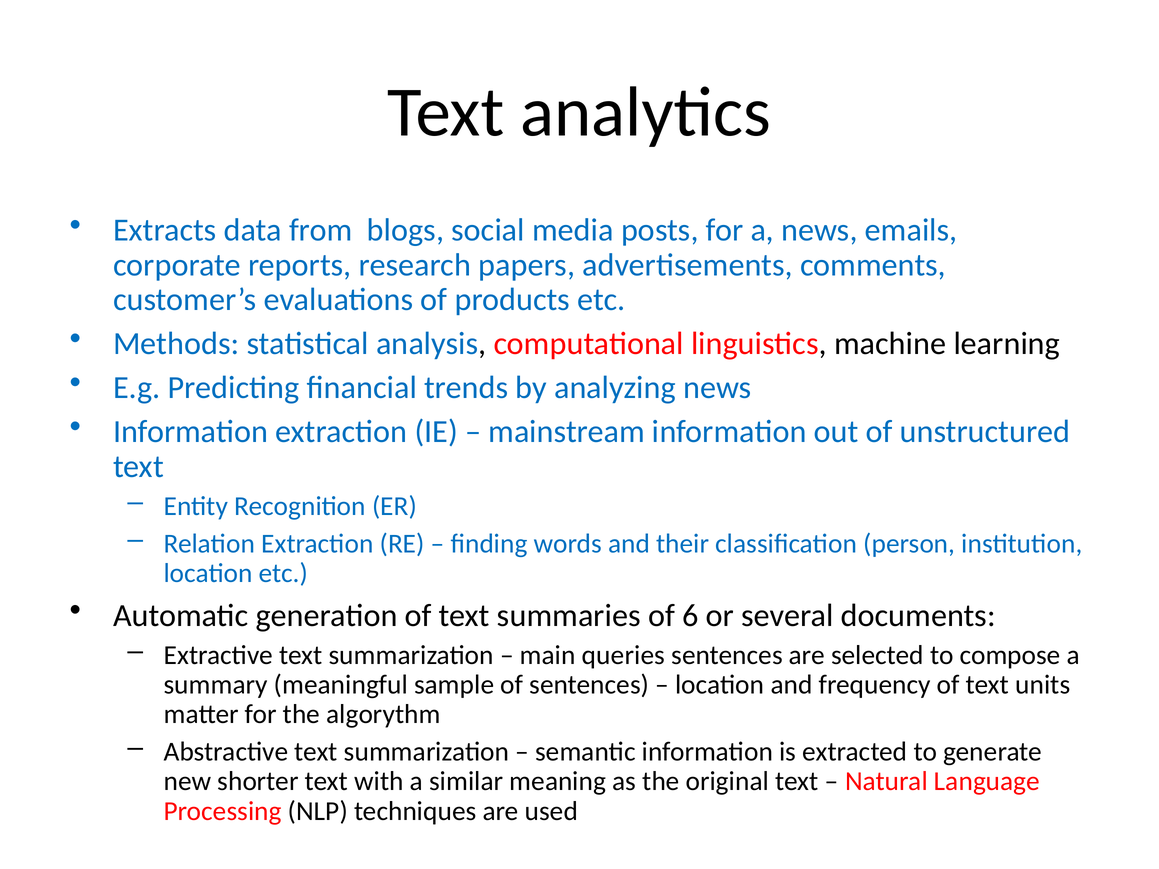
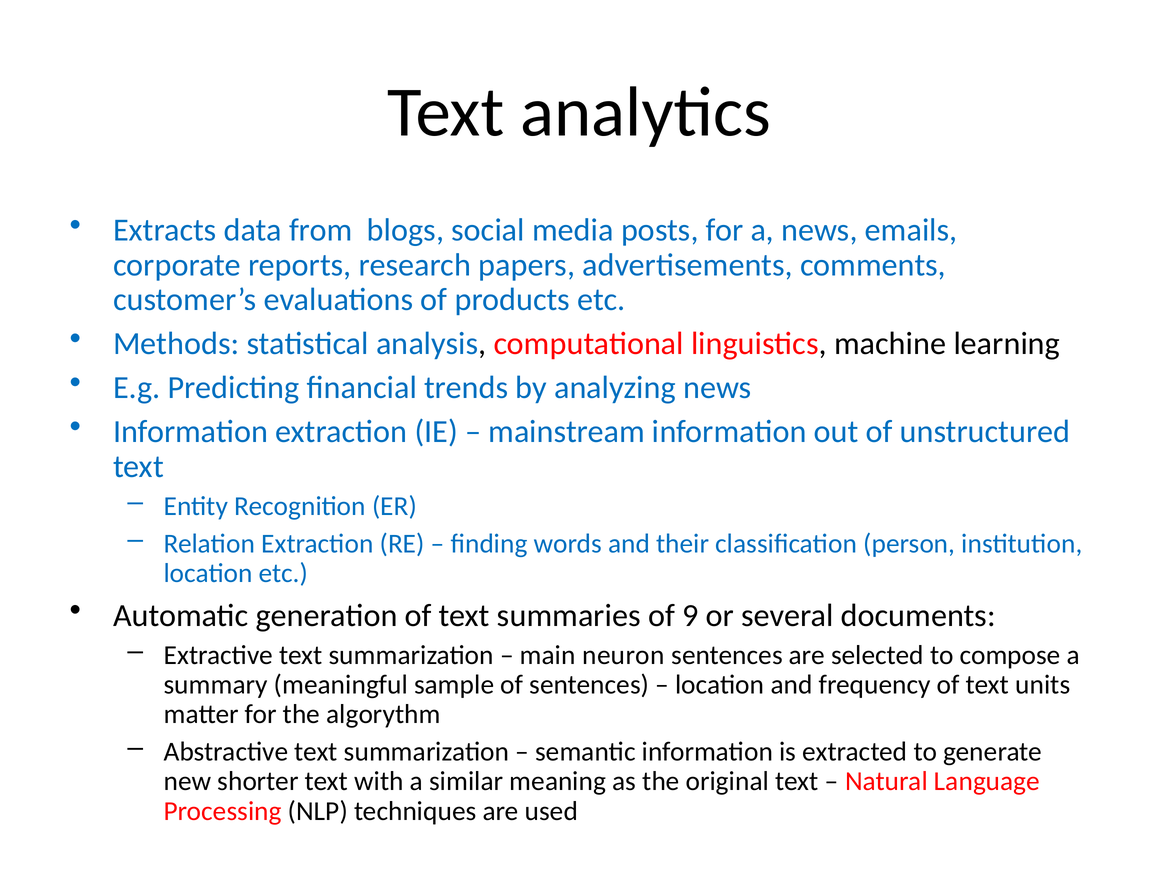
6: 6 -> 9 (690, 616)
queries: queries -> neuron (623, 655)
